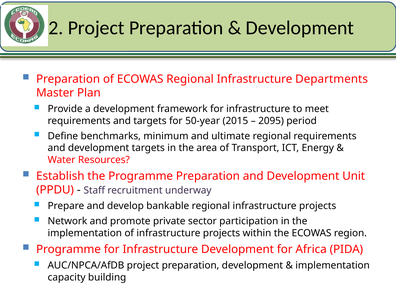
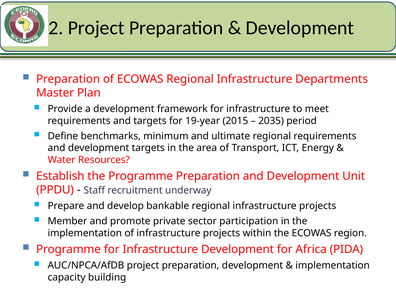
50-year: 50-year -> 19-year (203, 121)
2095: 2095 -> 2035 (271, 121)
Network: Network -> Member (67, 221)
